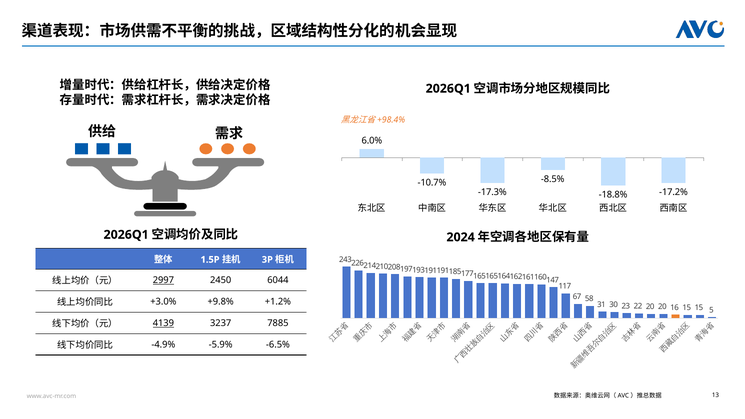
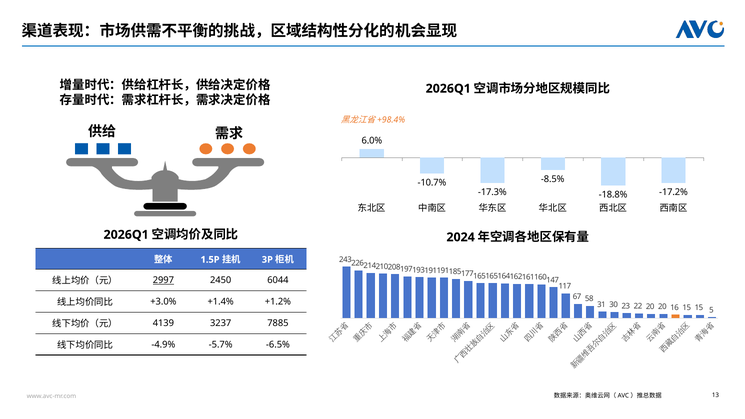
+9.8%: +9.8% -> +1.4% (221, 302)
4139 underline: present -> none (163, 323)
-5.9%: -5.9% -> -5.7% (221, 345)
